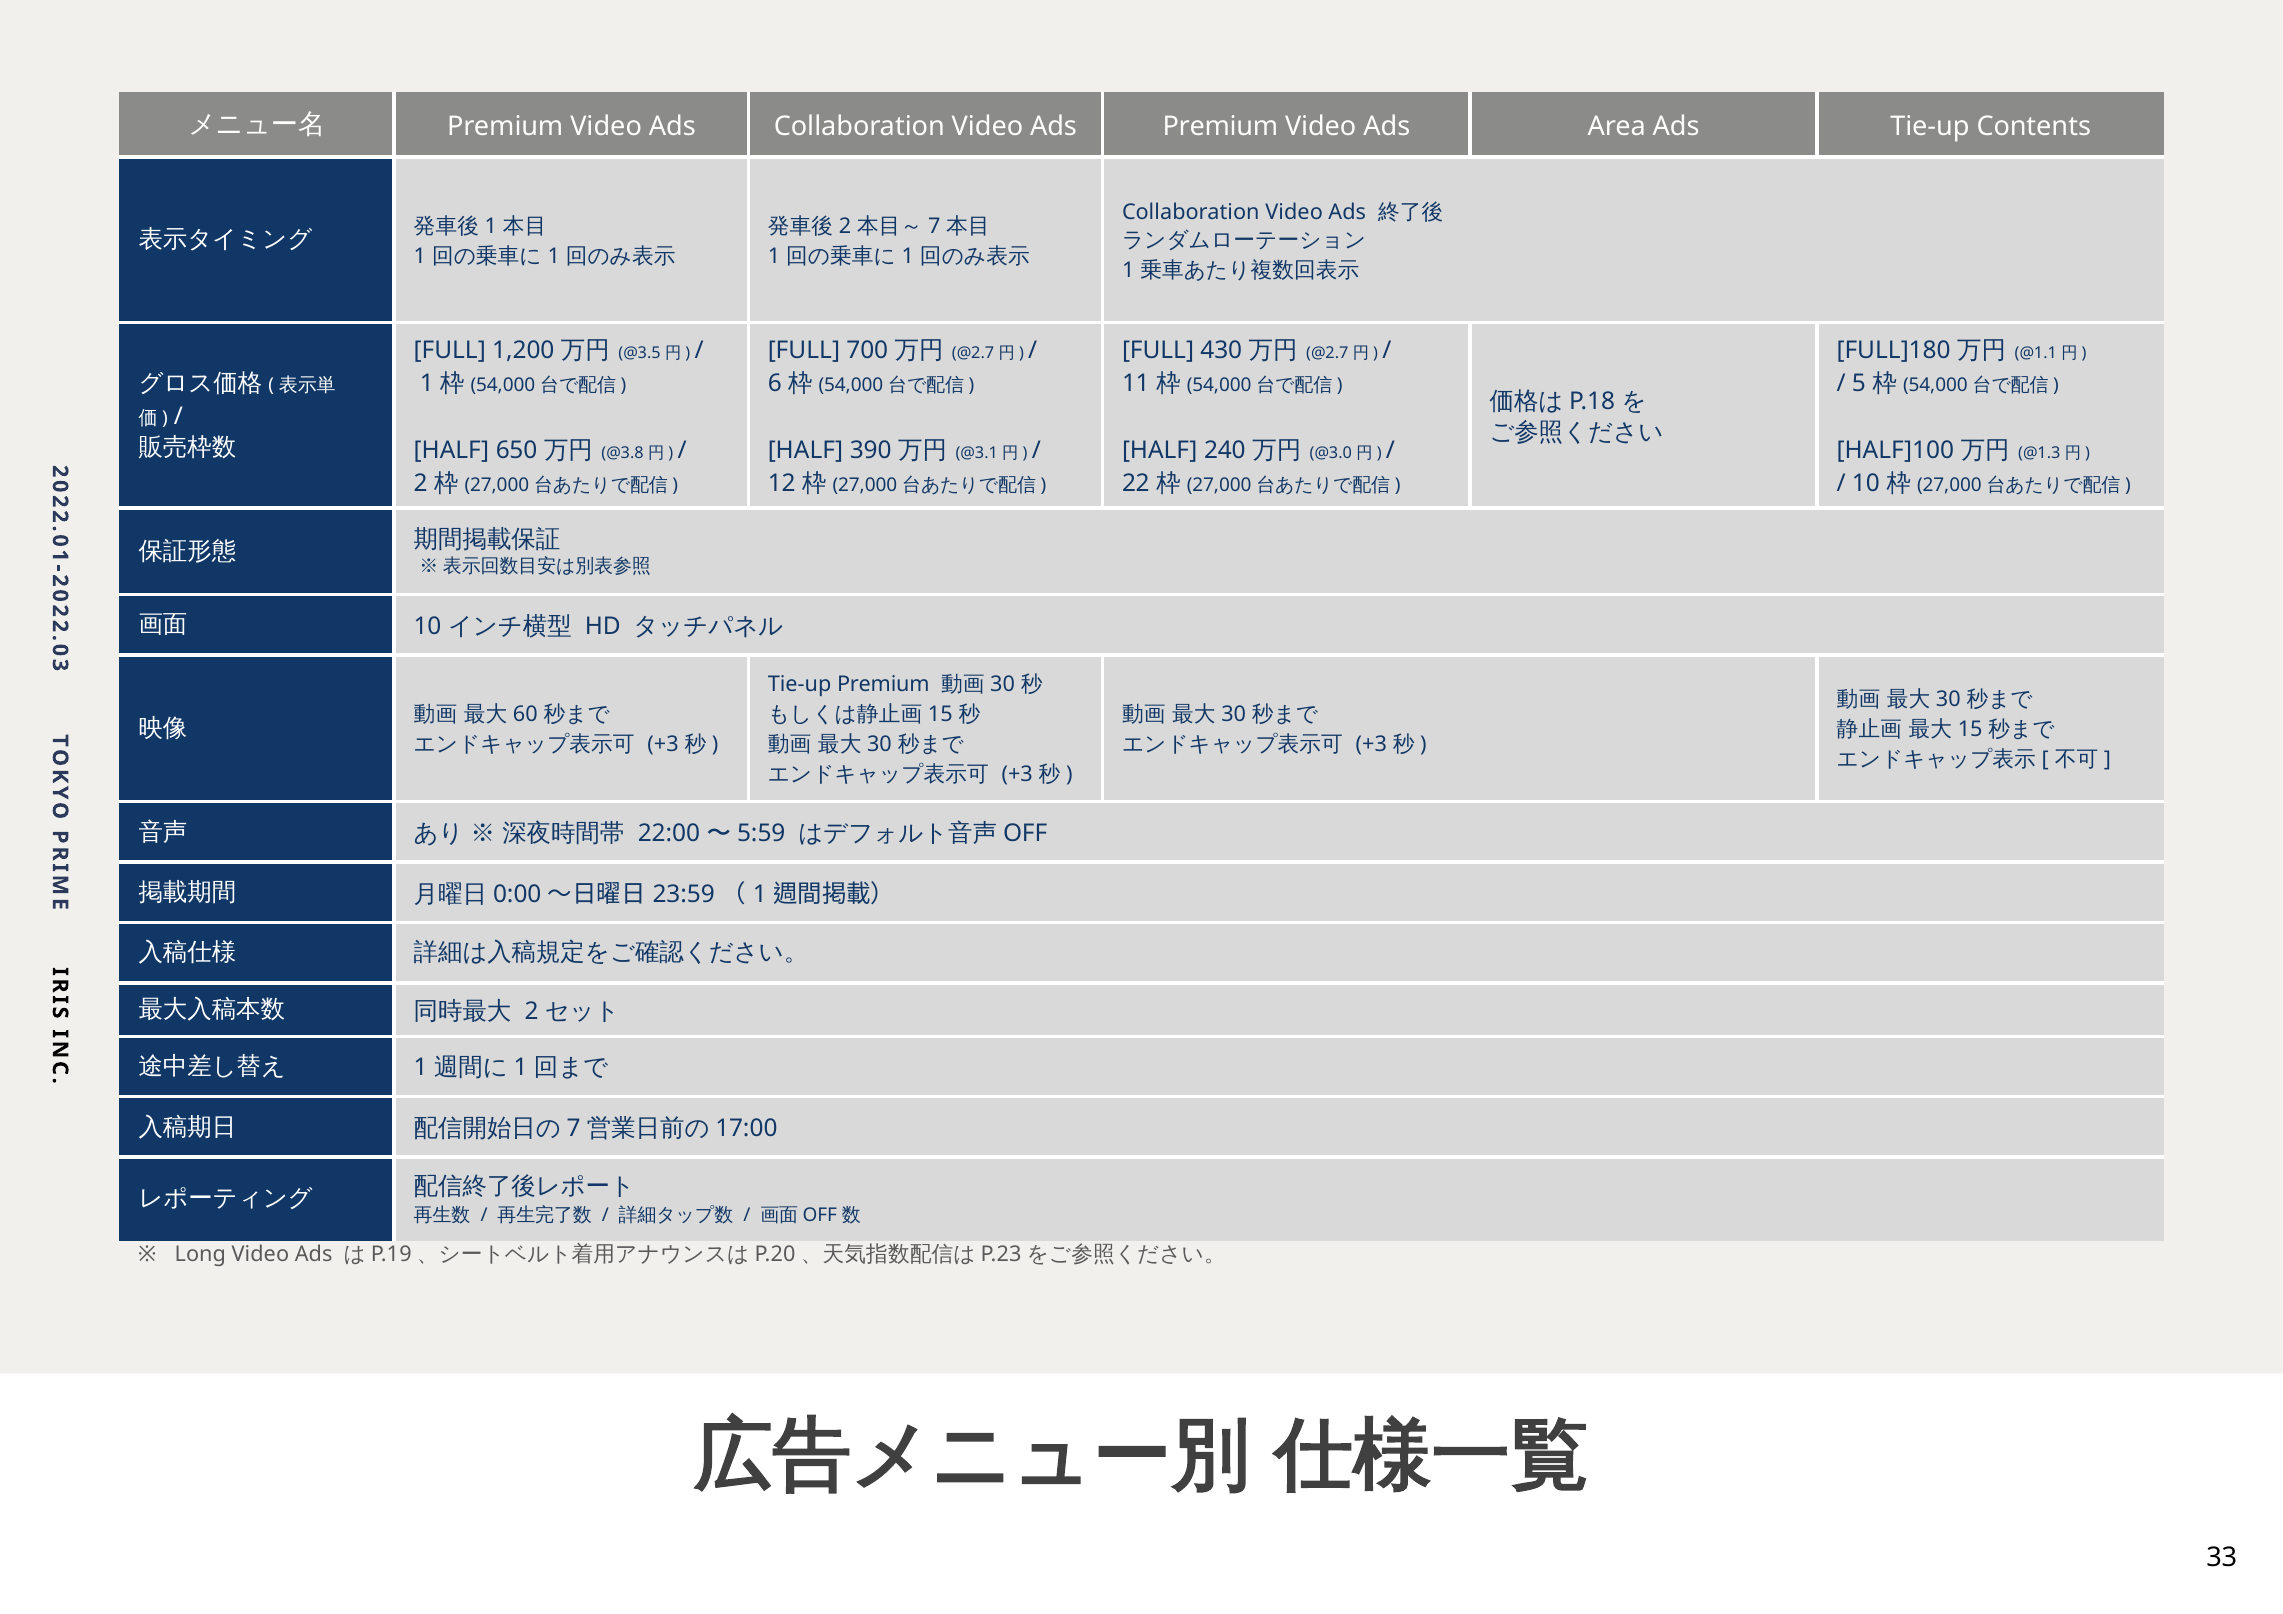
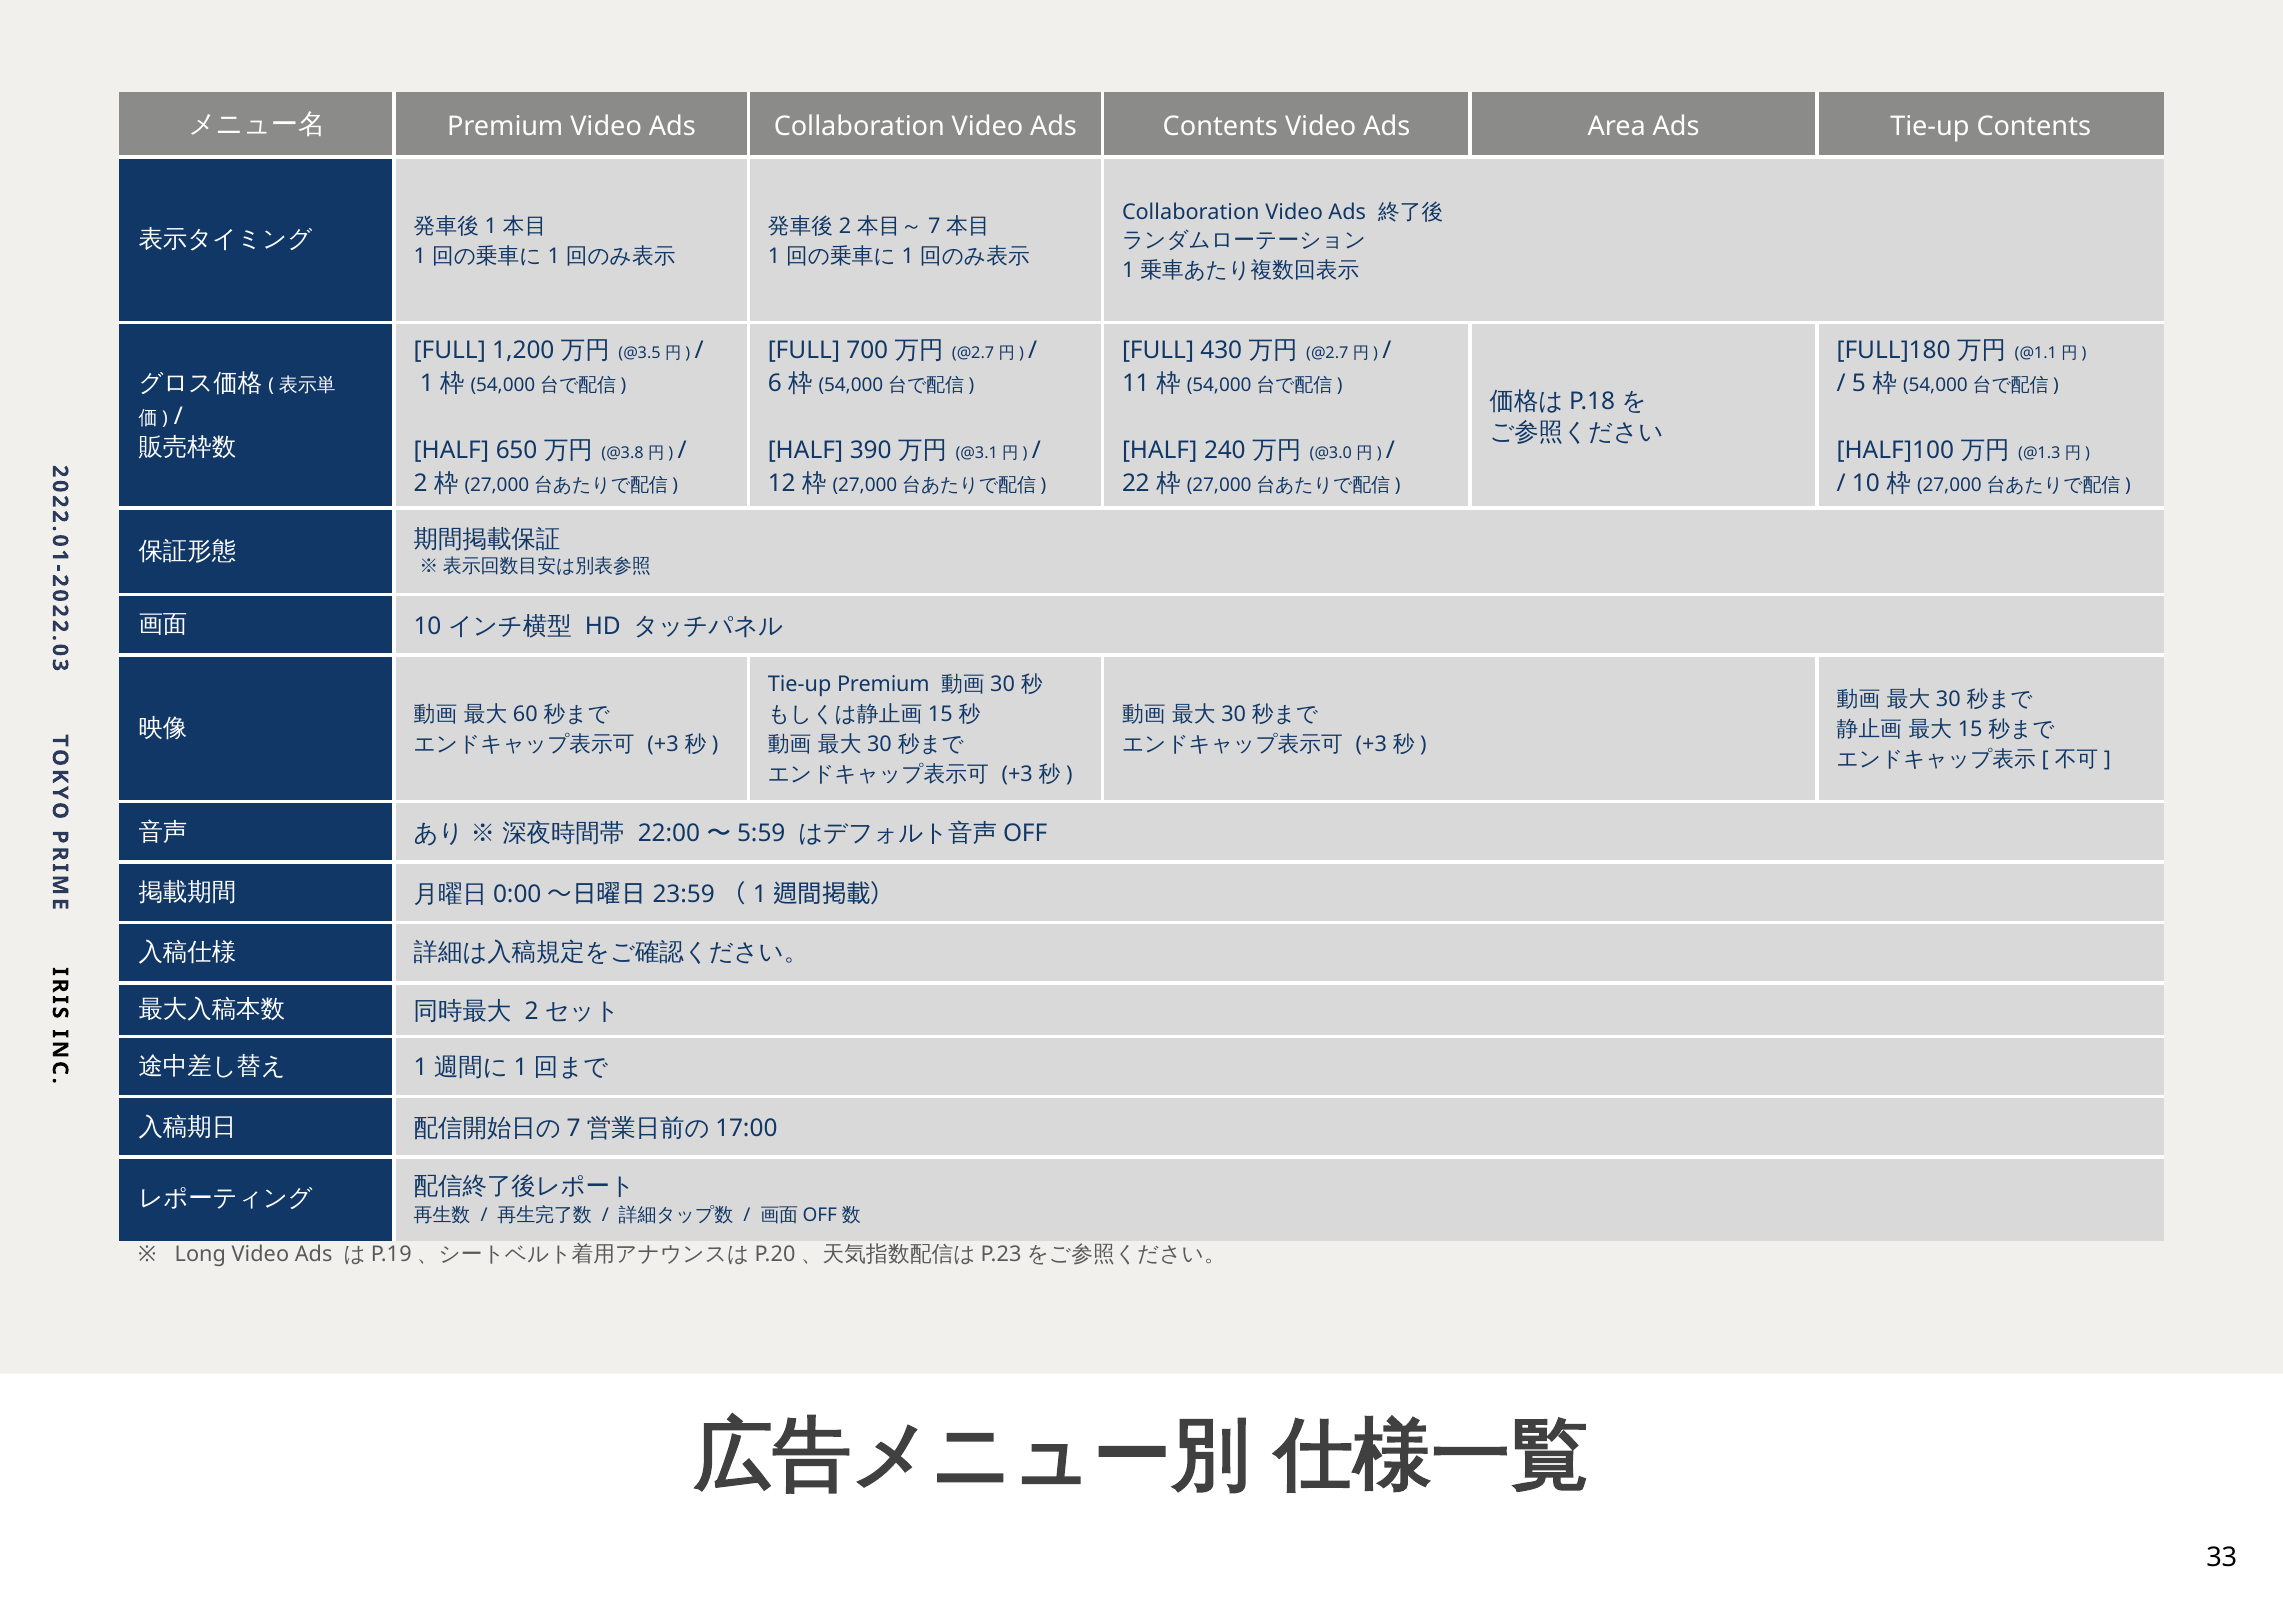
Ads Premium: Premium -> Contents (1220, 126)
